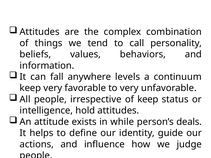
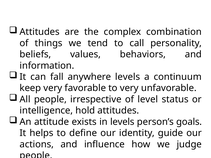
of keep: keep -> level (148, 99)
in while: while -> levels (122, 122)
deals: deals -> goals (189, 122)
